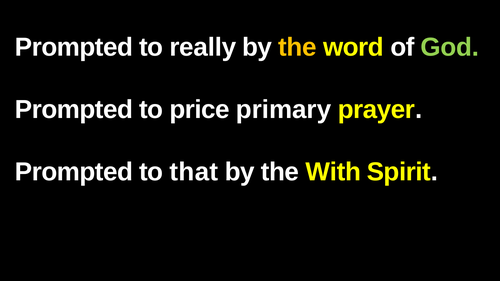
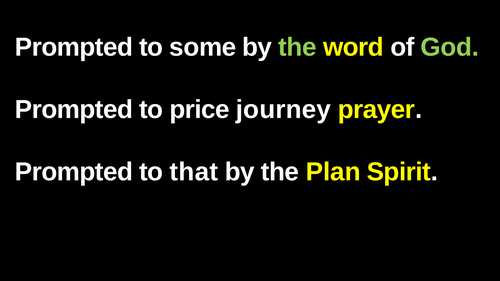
really: really -> some (203, 47)
the colour: yellow -> light green (297, 47)
primary: primary -> journey (283, 110)
With: With -> Plan (333, 172)
